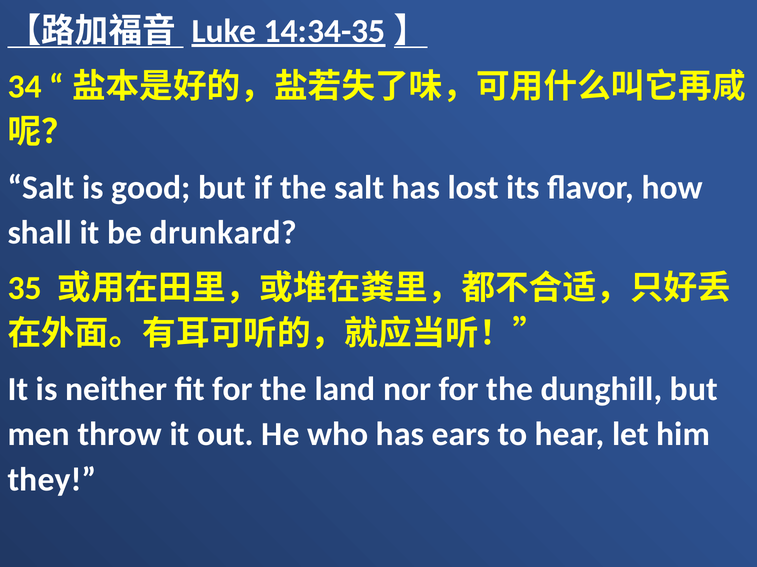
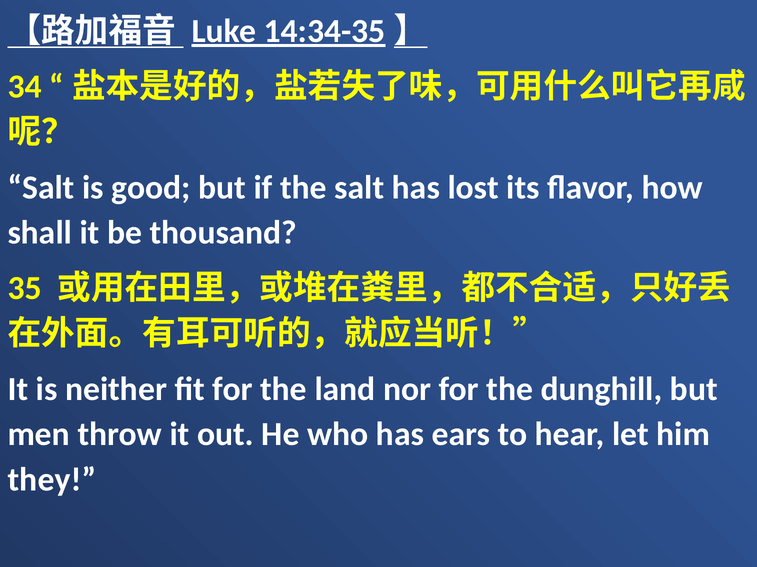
drunkard: drunkard -> thousand (223, 233)
